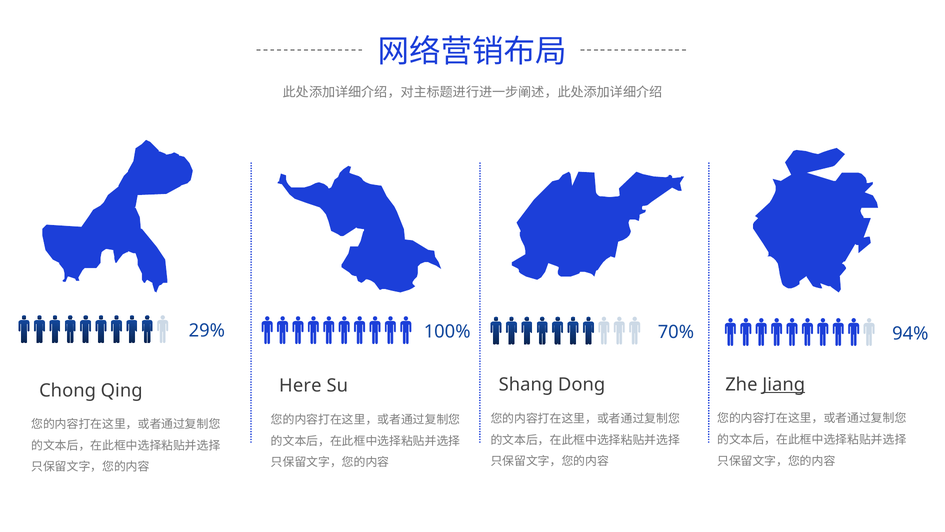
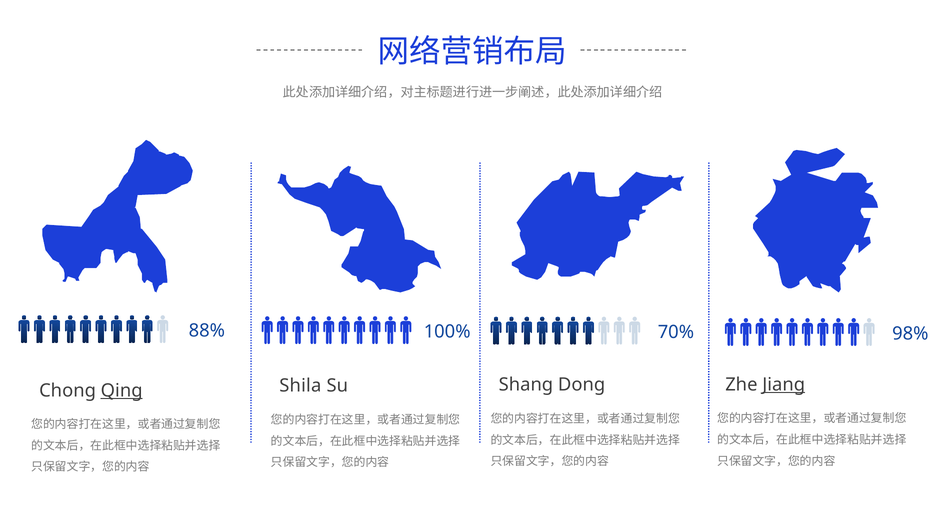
29%: 29% -> 88% (207, 330)
94%: 94% -> 98% (910, 333)
Here: Here -> Shila (300, 386)
Qing underline: none -> present (122, 390)
